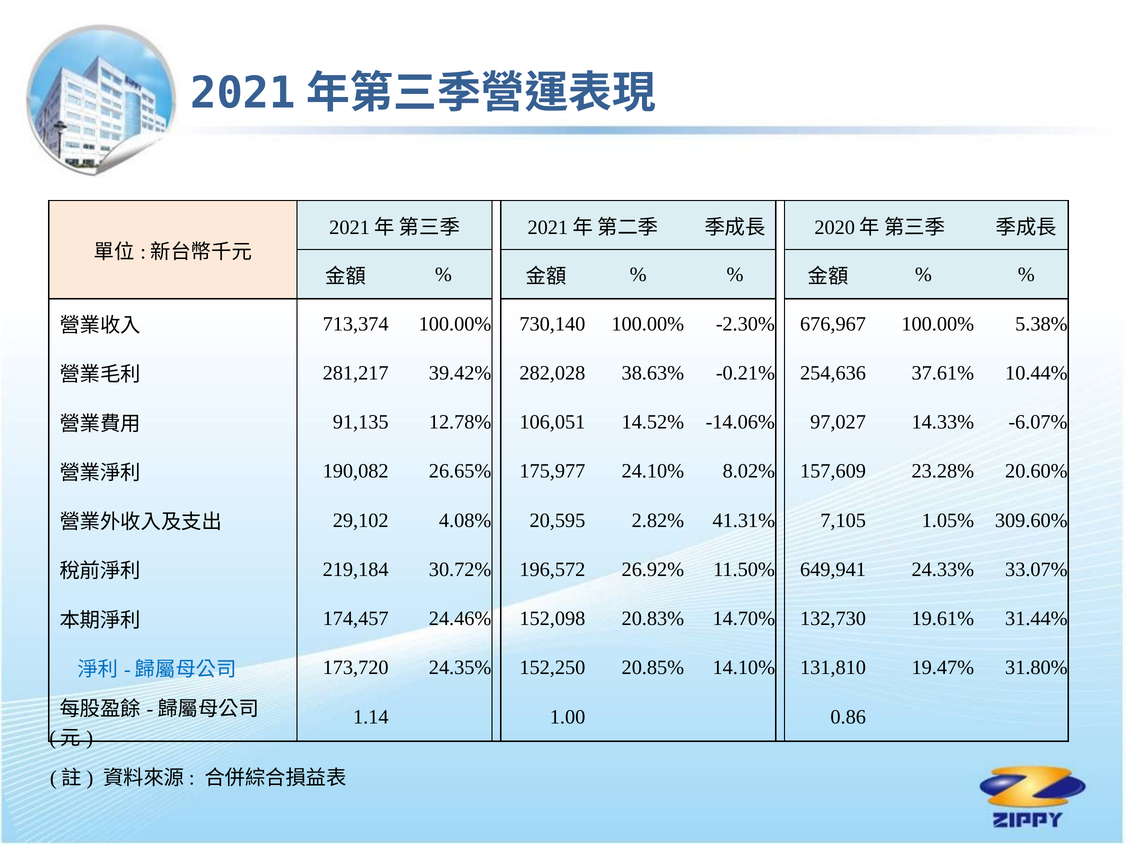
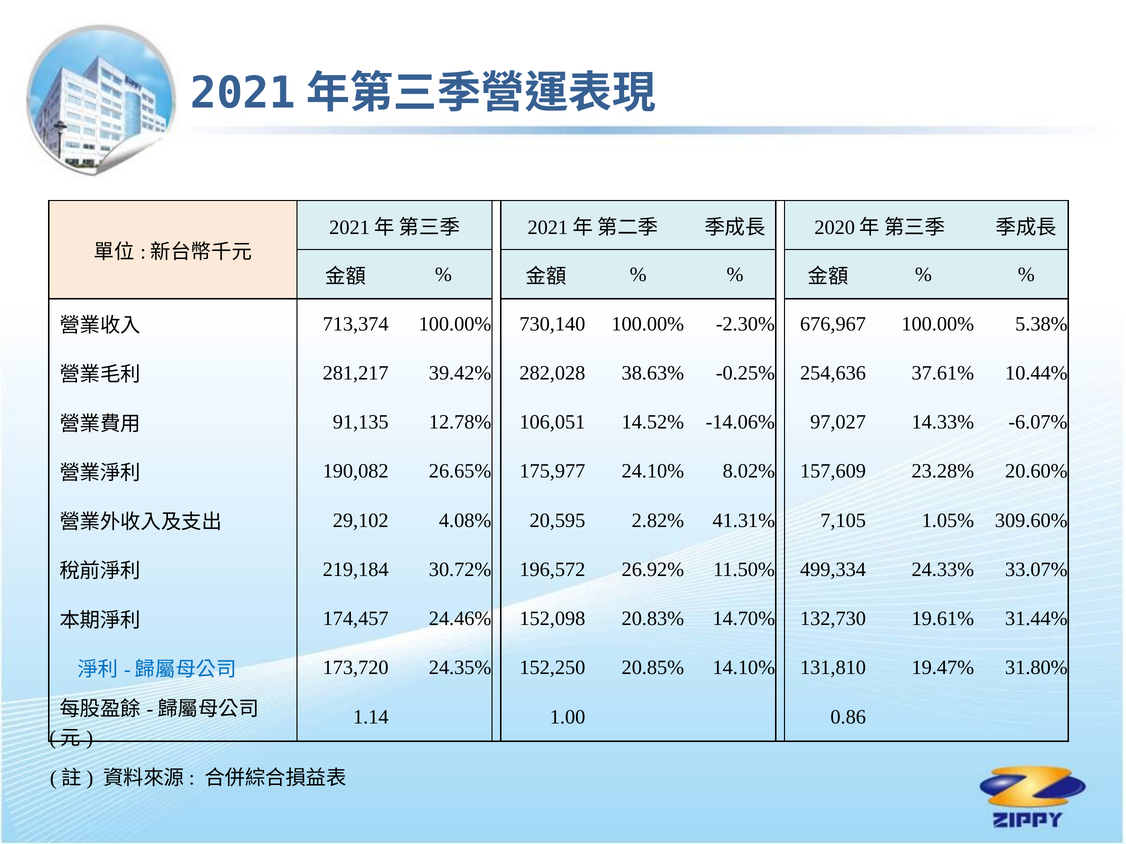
-0.21%: -0.21% -> -0.25% (745, 373)
649,941: 649,941 -> 499,334 (833, 570)
